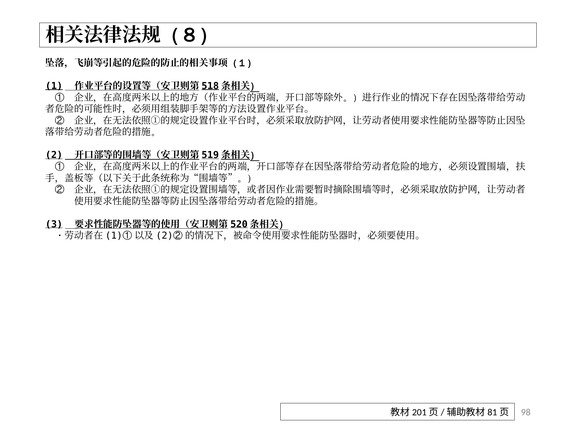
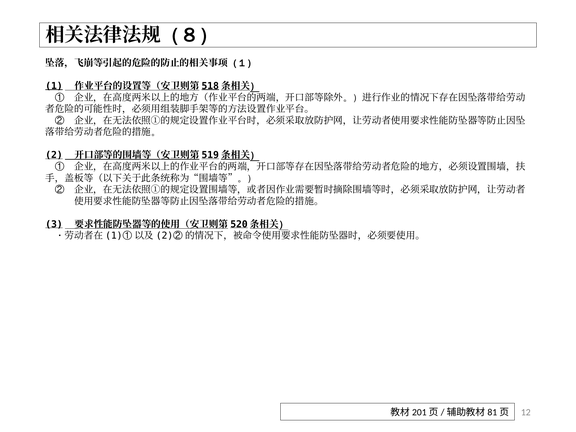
98: 98 -> 12 (526, 412)
